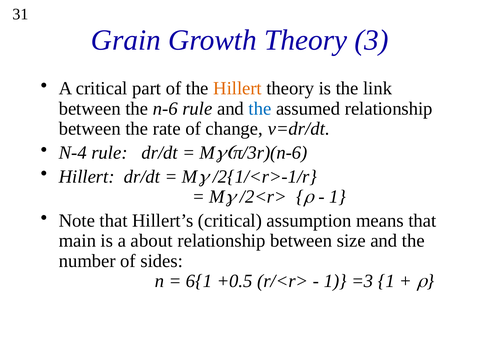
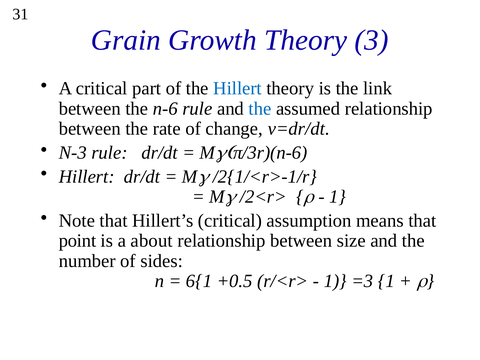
Hillert colour: orange -> blue (238, 88)
N-4: N-4 -> N-3 (73, 153)
main: main -> point (77, 241)
